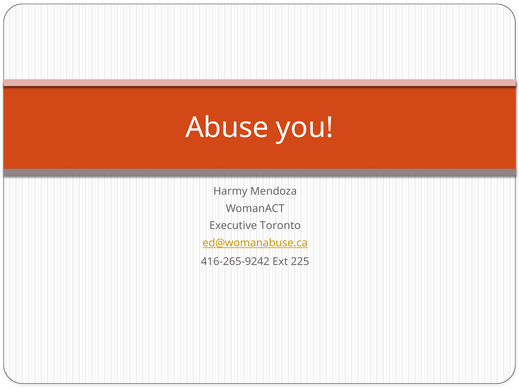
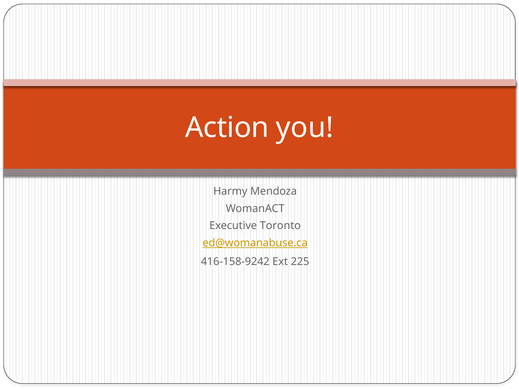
Abuse: Abuse -> Action (227, 128)
416-265-9242: 416-265-9242 -> 416-158-9242 (235, 262)
